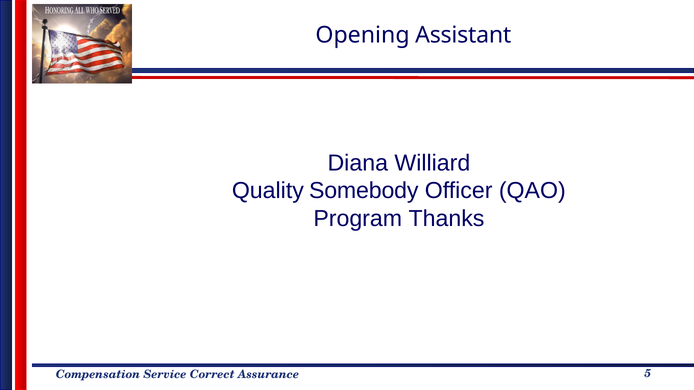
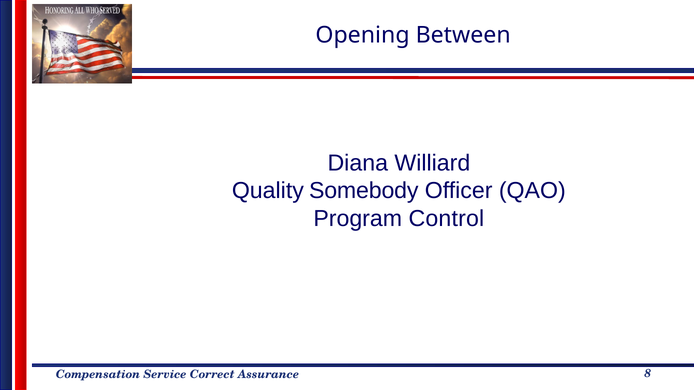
Assistant: Assistant -> Between (463, 35)
Thanks: Thanks -> Control (446, 219)
5: 5 -> 8 (648, 374)
